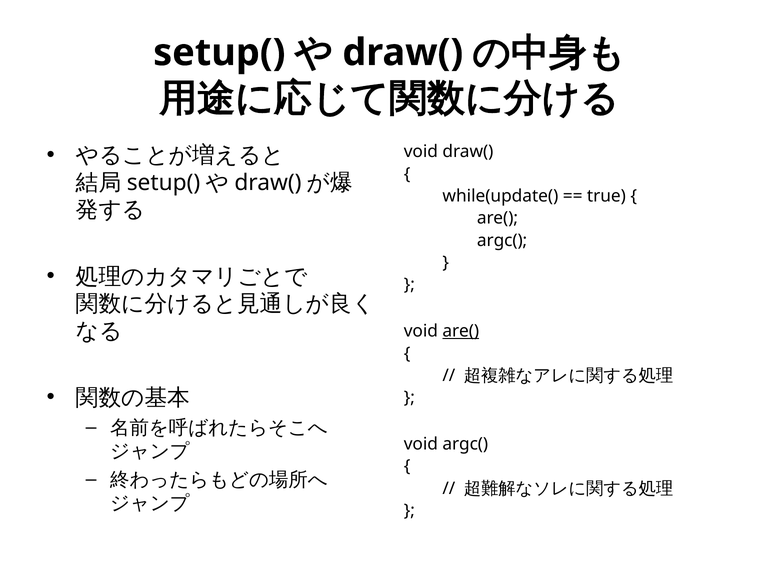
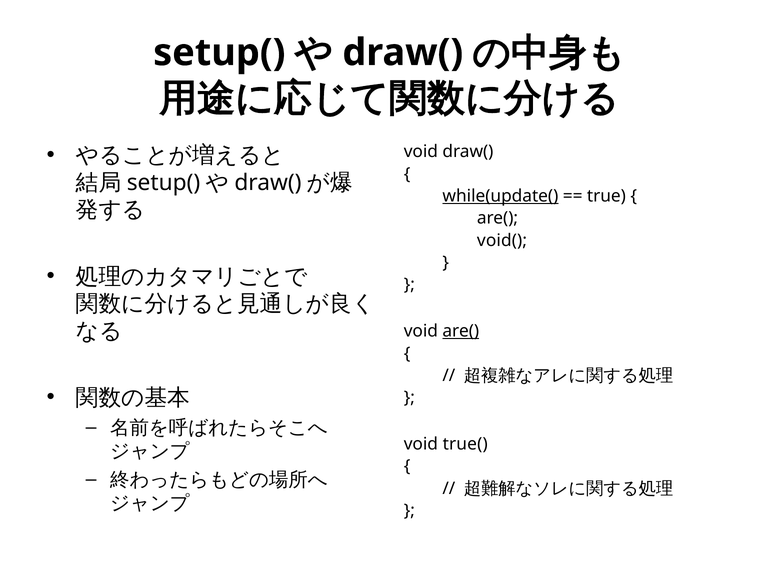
while(update( underline: none -> present (500, 196)
argc(: argc( -> void( (502, 241)
void argc(: argc( -> true( (465, 444)
